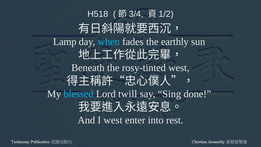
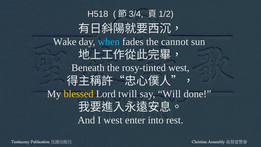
Lamp: Lamp -> Wake (65, 42)
earthly: earthly -> cannot (175, 42)
blessed colour: light blue -> yellow (79, 94)
Sing: Sing -> Will (169, 94)
